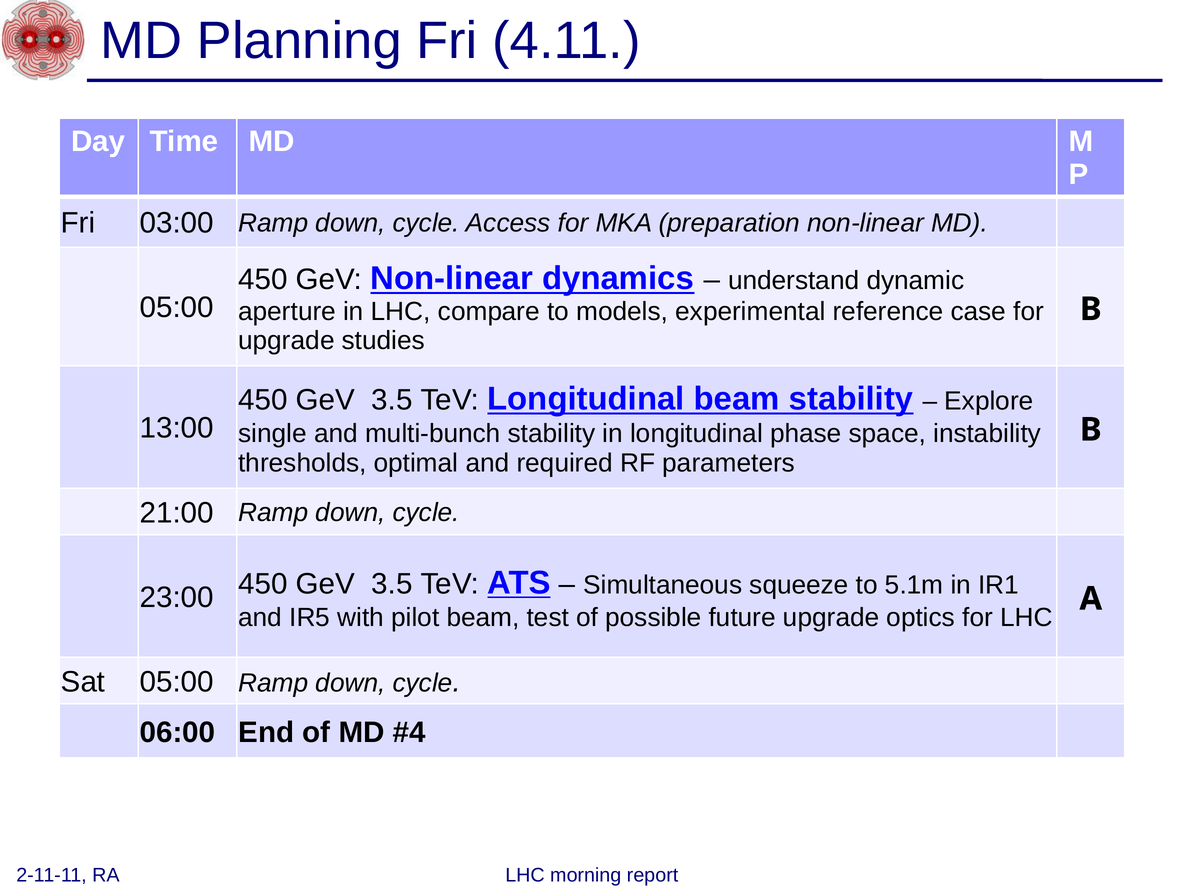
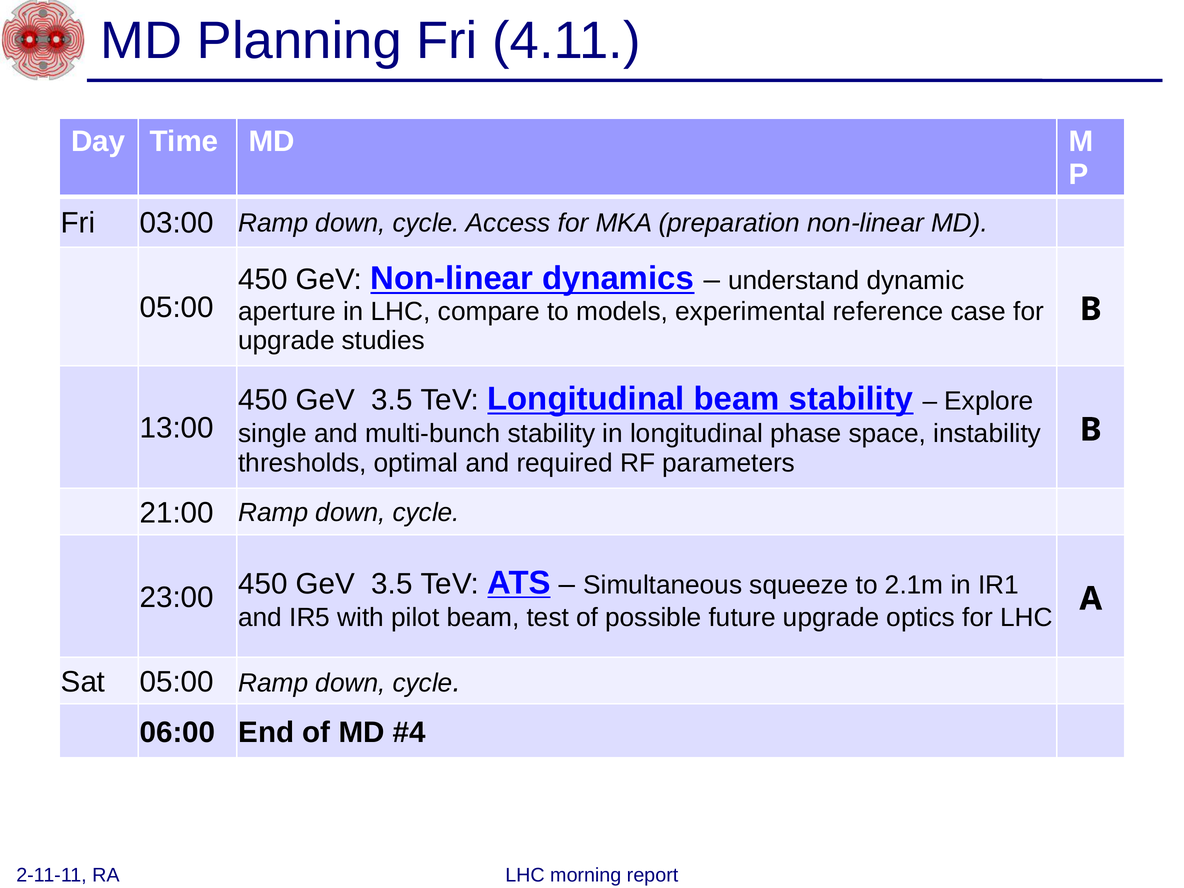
5.1m: 5.1m -> 2.1m (914, 585)
